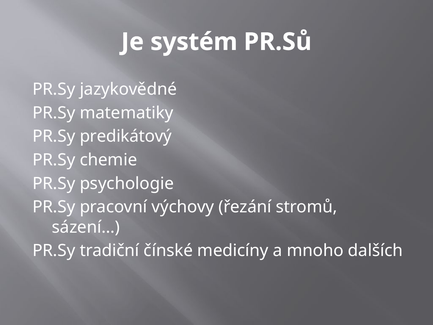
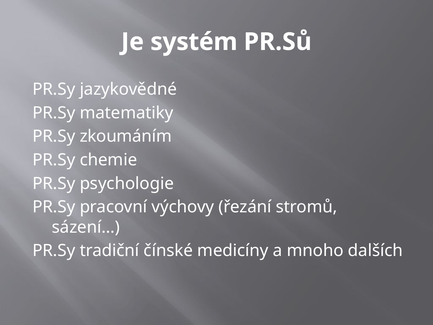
predikátový: predikátový -> zkoumáním (126, 136)
